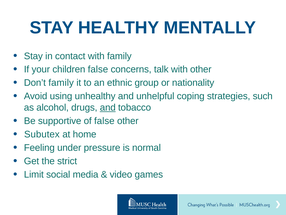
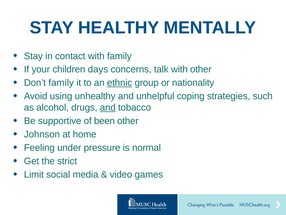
children false: false -> days (98, 69)
ethnic underline: none -> present (120, 83)
of false: false -> been (104, 121)
Subutex: Subutex -> Johnson (42, 134)
